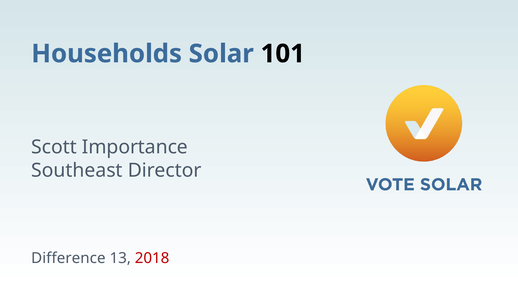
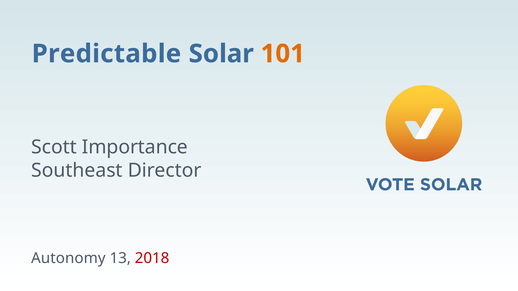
Households: Households -> Predictable (106, 54)
101 colour: black -> orange (283, 54)
Difference: Difference -> Autonomy (68, 258)
